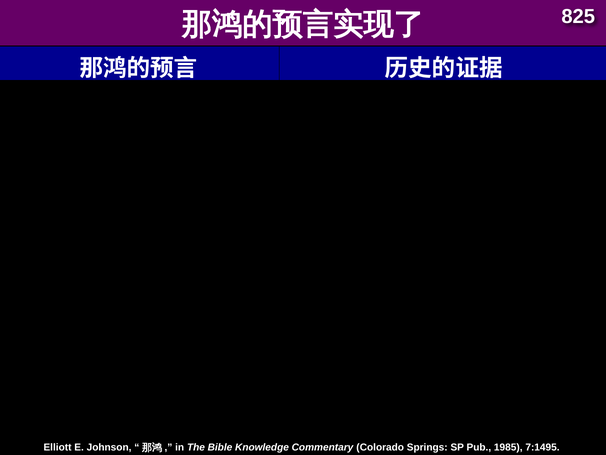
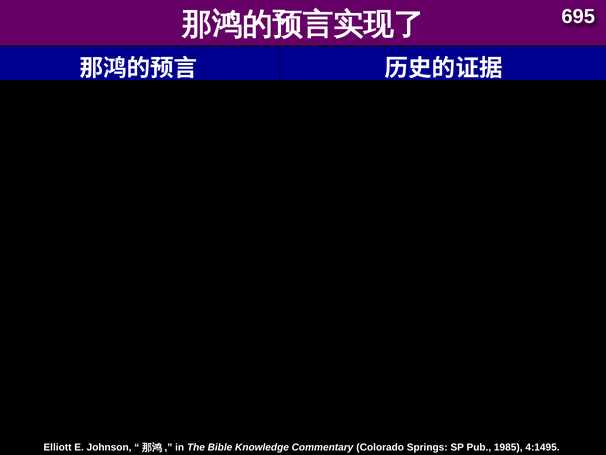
825: 825 -> 695 (578, 16)
7:1495: 7:1495 -> 4:1495 (542, 447)
